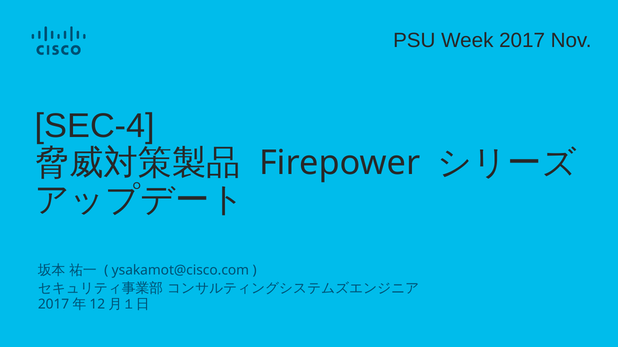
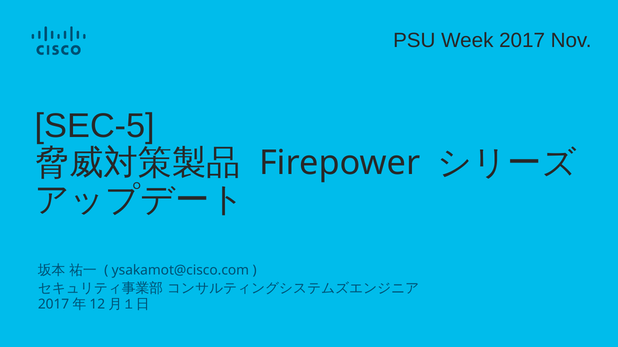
SEC-4: SEC-4 -> SEC-5 (95, 126)
